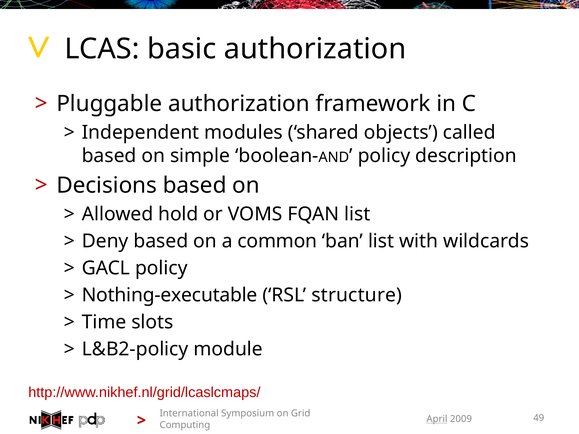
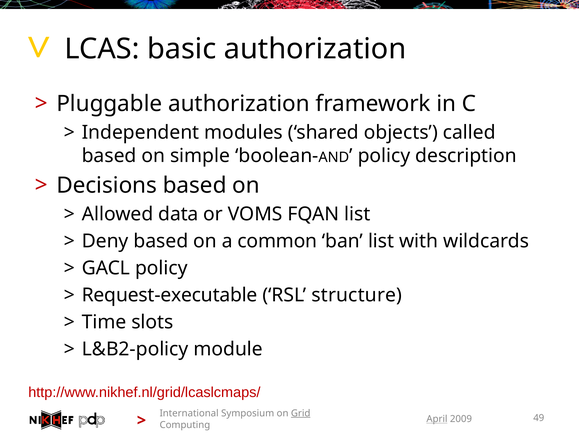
hold: hold -> data (178, 214)
Nothing-executable: Nothing-executable -> Request-executable (170, 295)
Grid underline: none -> present (301, 413)
